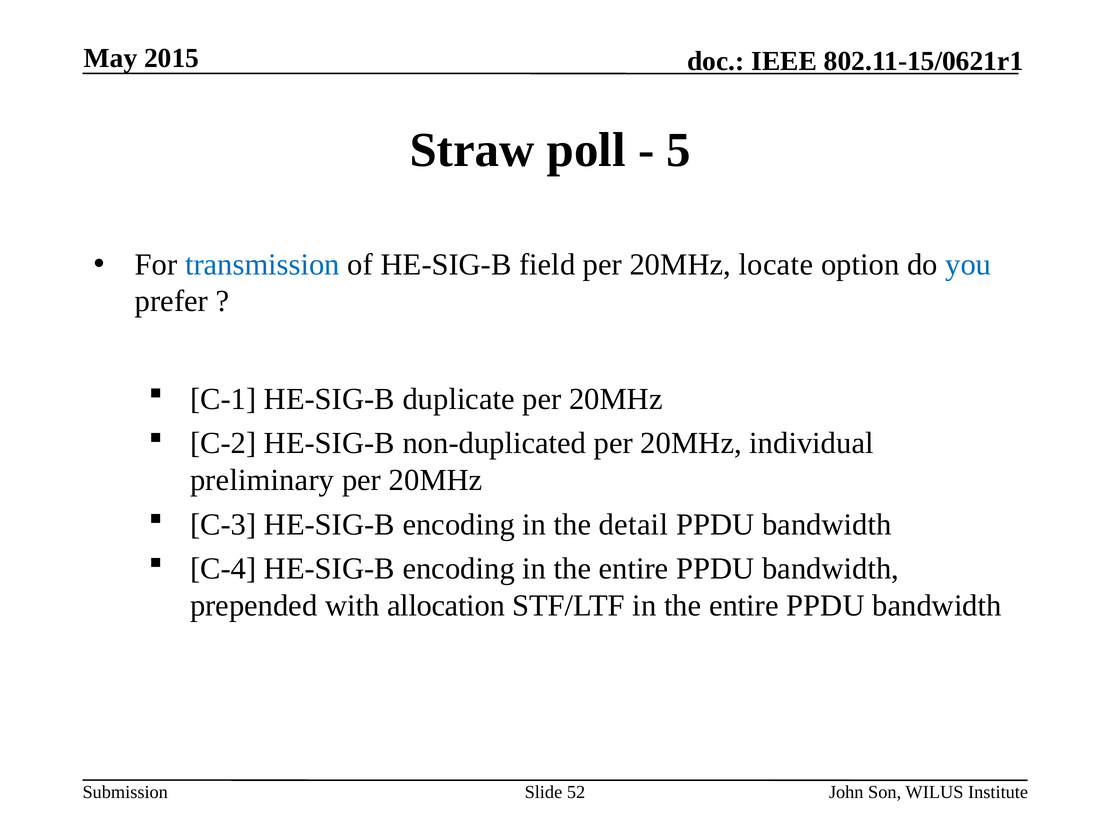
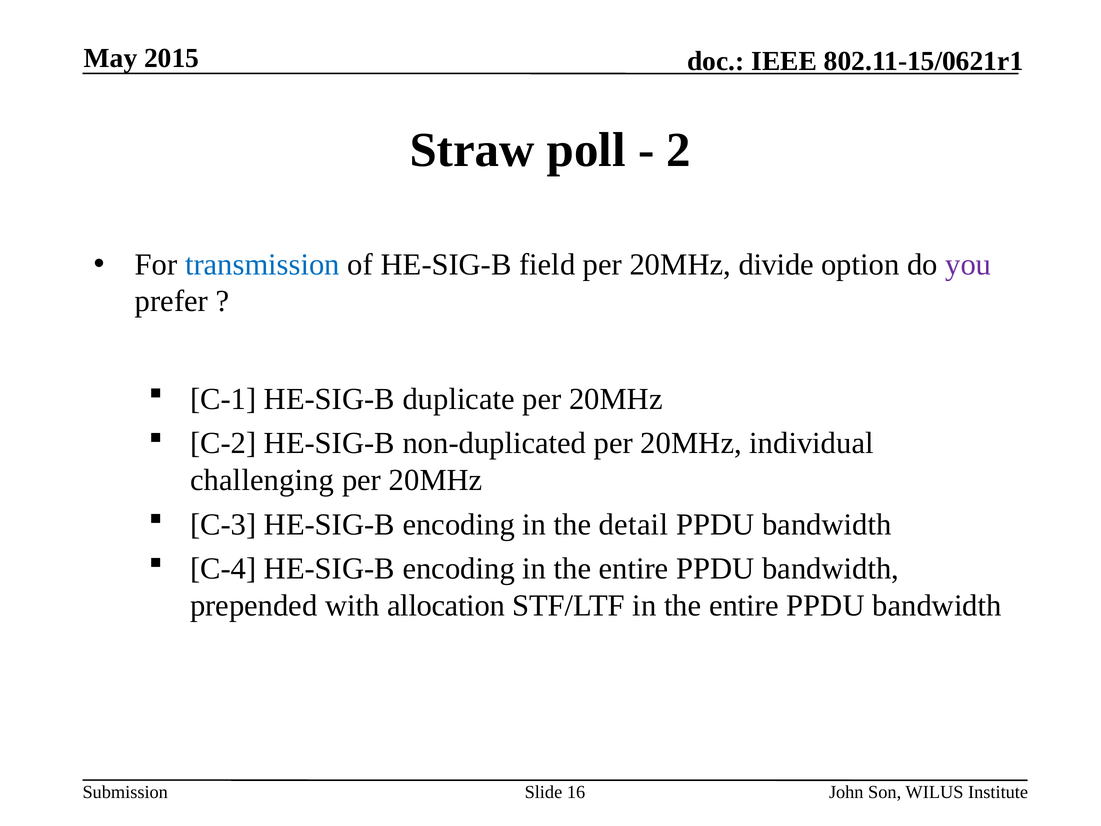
5: 5 -> 2 (679, 150)
locate: locate -> divide (776, 265)
you colour: blue -> purple (968, 265)
preliminary: preliminary -> challenging (262, 480)
52: 52 -> 16 (576, 792)
